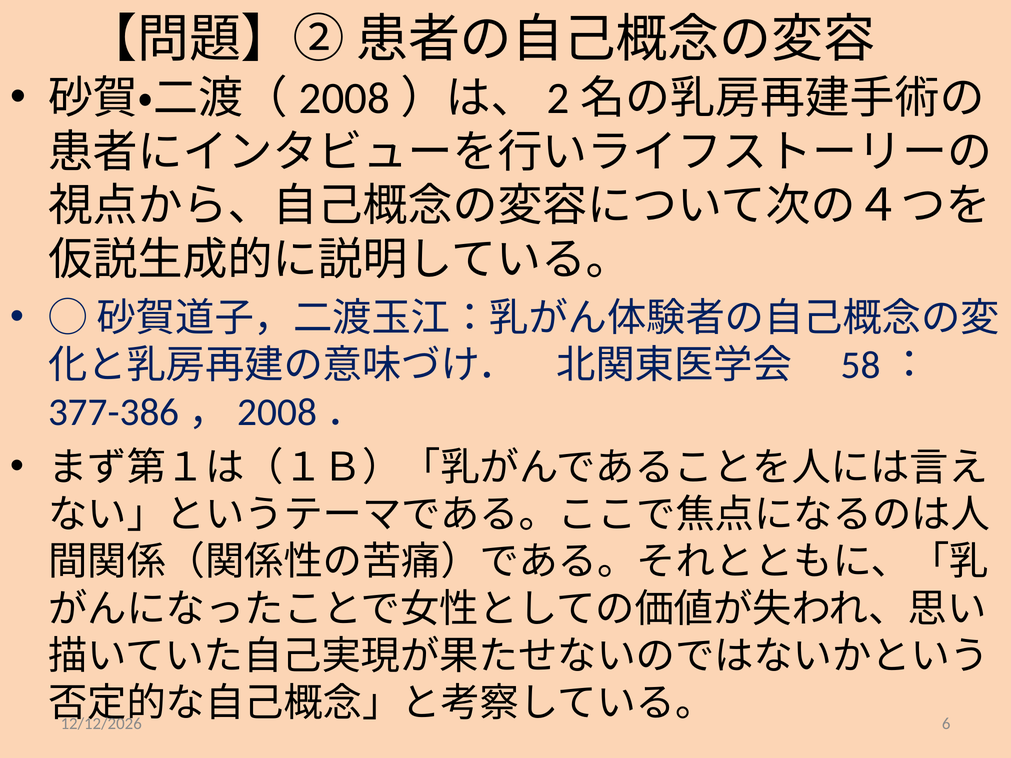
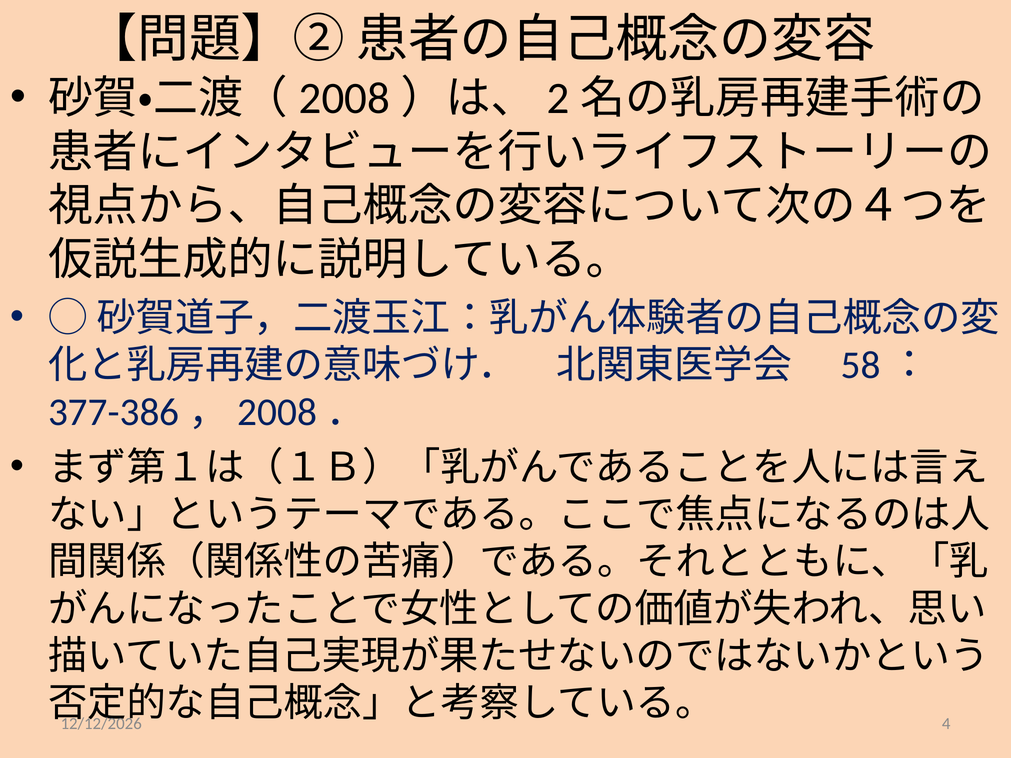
6: 6 -> 4 (946, 724)
